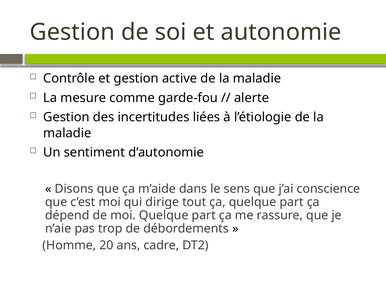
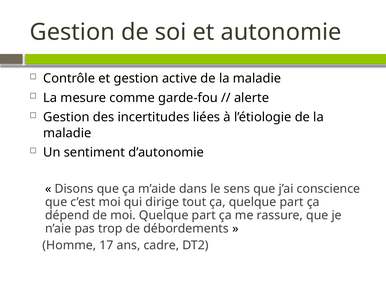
20: 20 -> 17 (106, 246)
